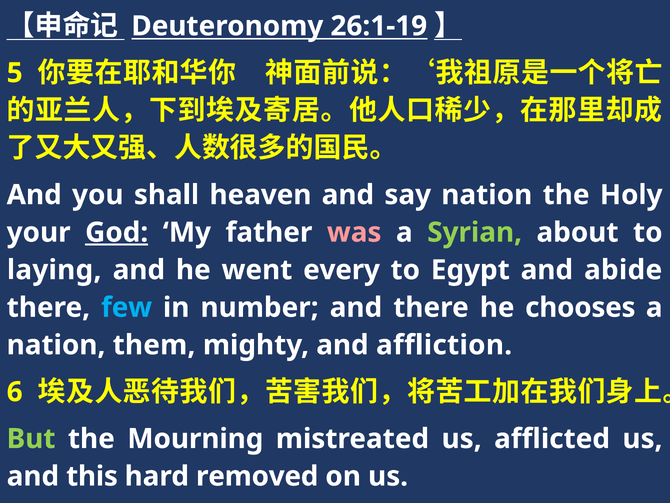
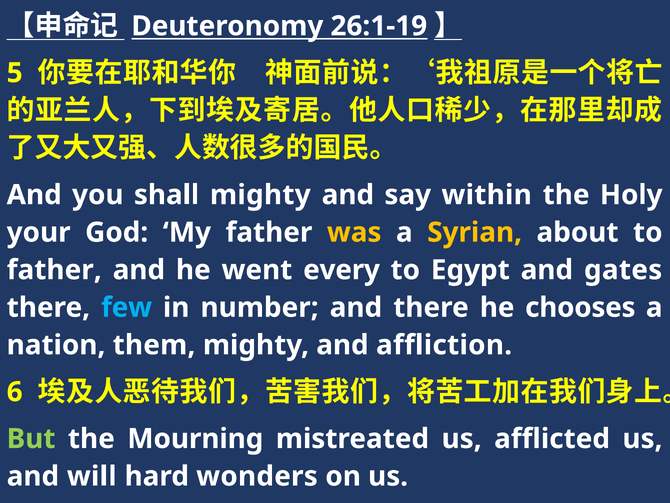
shall heaven: heaven -> mighty (260, 195)
say nation: nation -> within (487, 195)
God underline: present -> none (117, 232)
was colour: pink -> yellow (354, 232)
Syrian colour: light green -> yellow (475, 232)
laying: laying -> father (54, 270)
abide: abide -> gates (623, 270)
this: this -> will (92, 476)
removed: removed -> wonders (257, 476)
